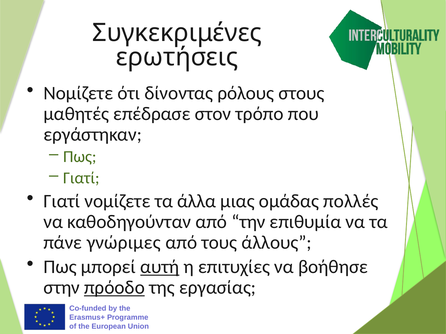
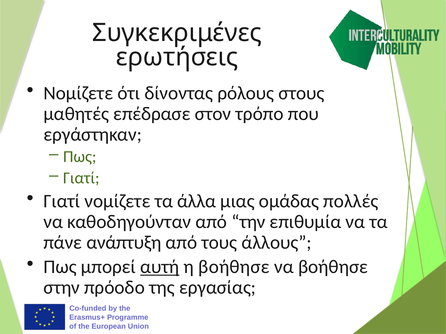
γνώριμες: γνώριμες -> ανάπτυξη (124, 243)
η επιτυχίες: επιτυχίες -> βοήθησε (234, 267)
πρόοδο underline: present -> none (114, 288)
